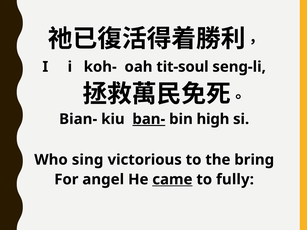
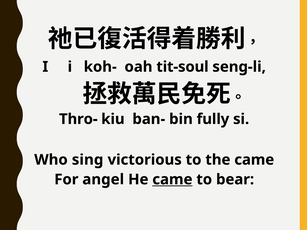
Bian-: Bian- -> Thro- (78, 119)
ban- underline: present -> none (149, 119)
high: high -> fully (213, 119)
the bring: bring -> came (254, 160)
fully: fully -> bear (235, 180)
